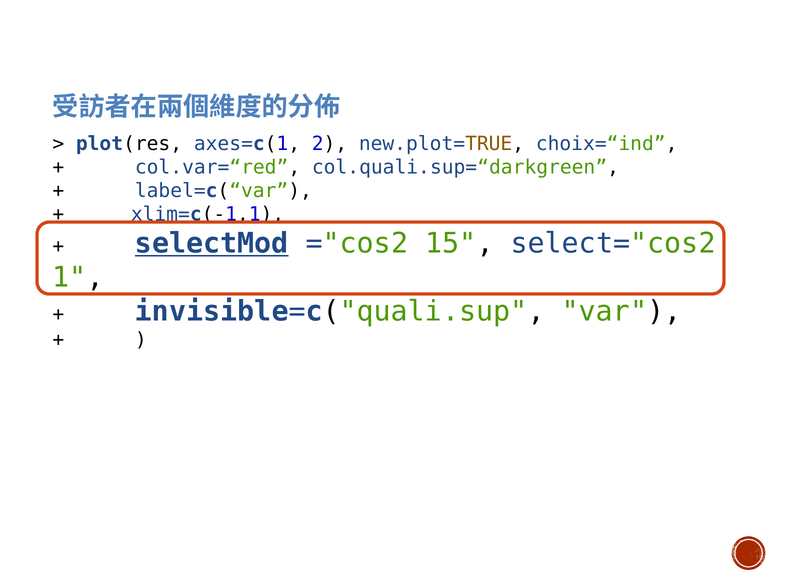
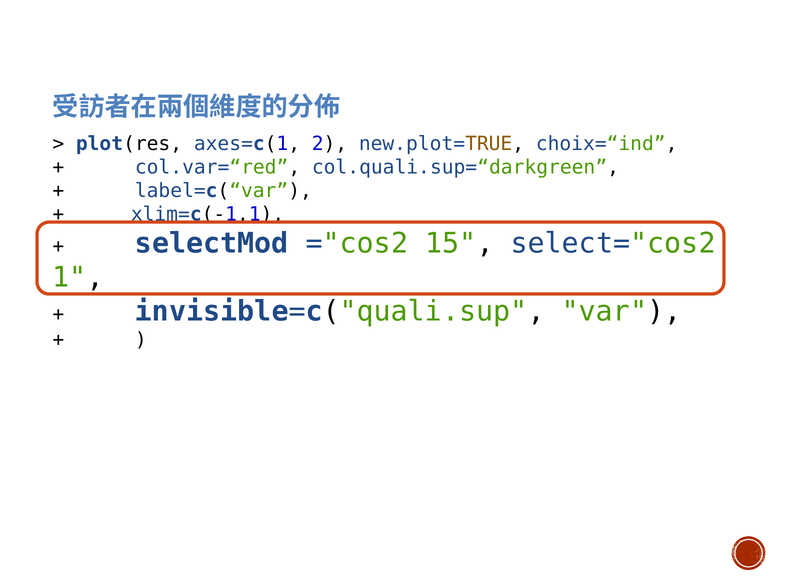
selectMod underline: present -> none (212, 244)
